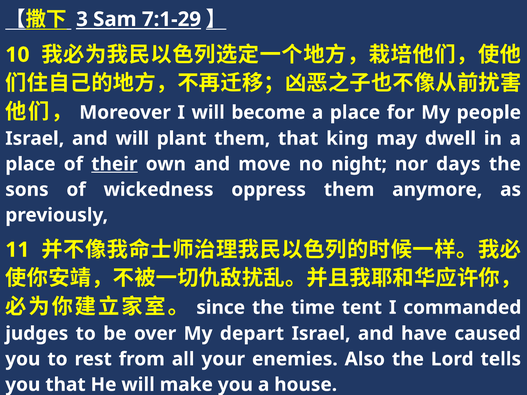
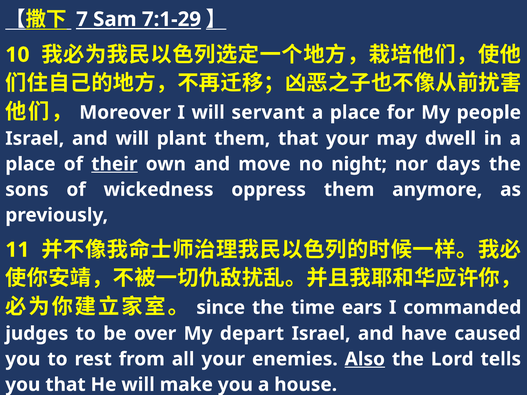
3: 3 -> 7 (82, 19)
become: become -> servant (268, 113)
that king: king -> your (347, 139)
tent: tent -> ears (362, 308)
Also underline: none -> present (365, 359)
